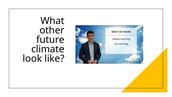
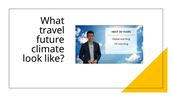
other: other -> travel (52, 30)
